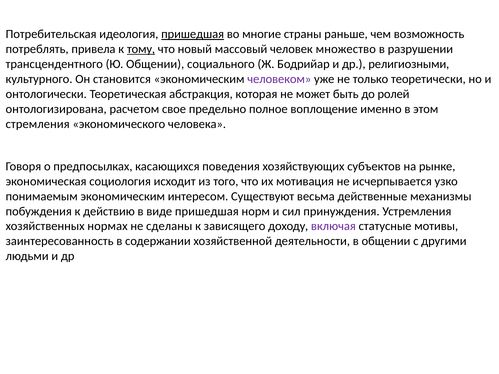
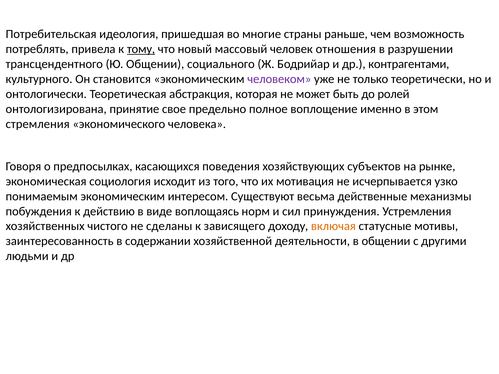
пришедшая underline: present -> none (193, 34)
множество: множество -> отношения (346, 49)
религиозными: религиозными -> контрагентами (409, 64)
расчетом: расчетом -> принятие (134, 109)
виде пришедшая: пришедшая -> воплощаясь (207, 211)
нормах: нормах -> чистого (108, 226)
включая colour: purple -> orange (333, 226)
